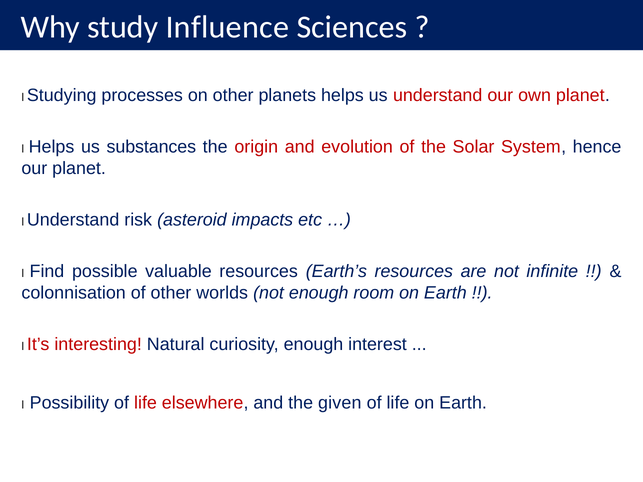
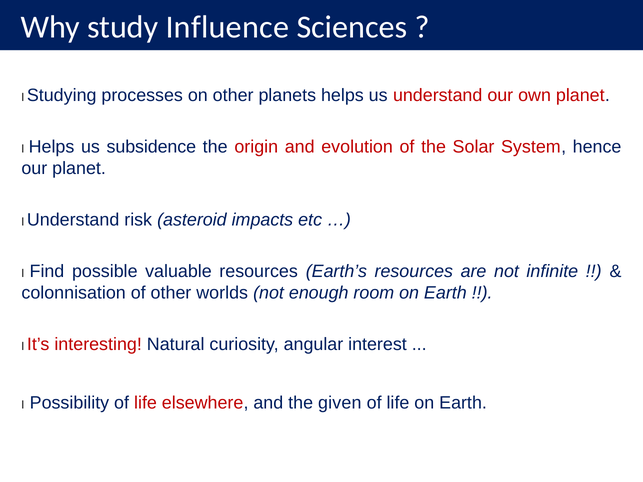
substances: substances -> subsidence (151, 147)
curiosity enough: enough -> angular (313, 344)
